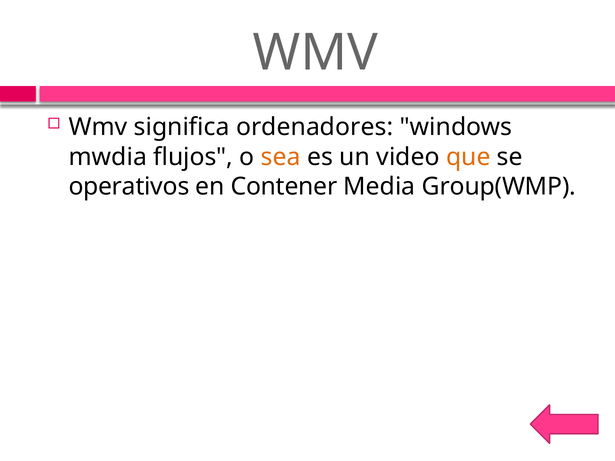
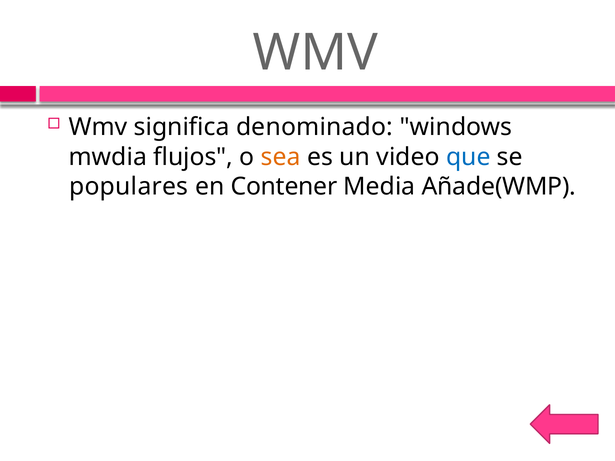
ordenadores: ordenadores -> denominado (315, 127)
que colour: orange -> blue (468, 157)
operativos: operativos -> populares (129, 187)
Group(WMP: Group(WMP -> Añade(WMP (499, 187)
